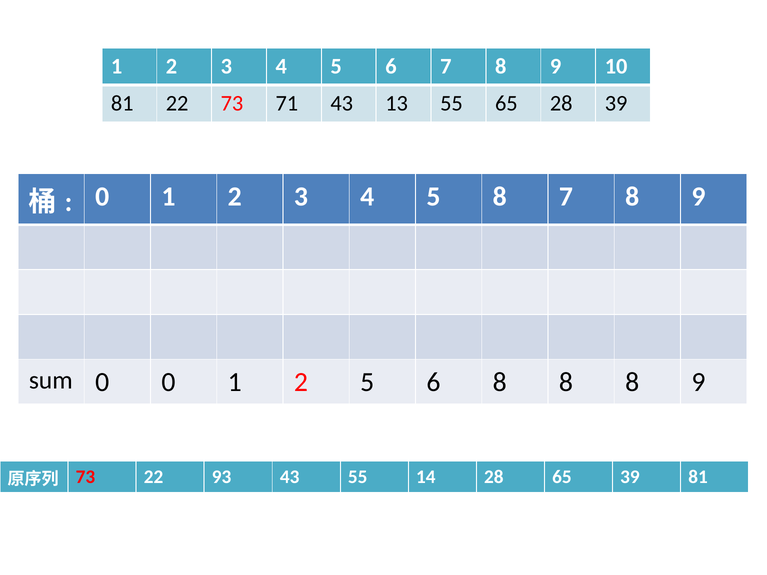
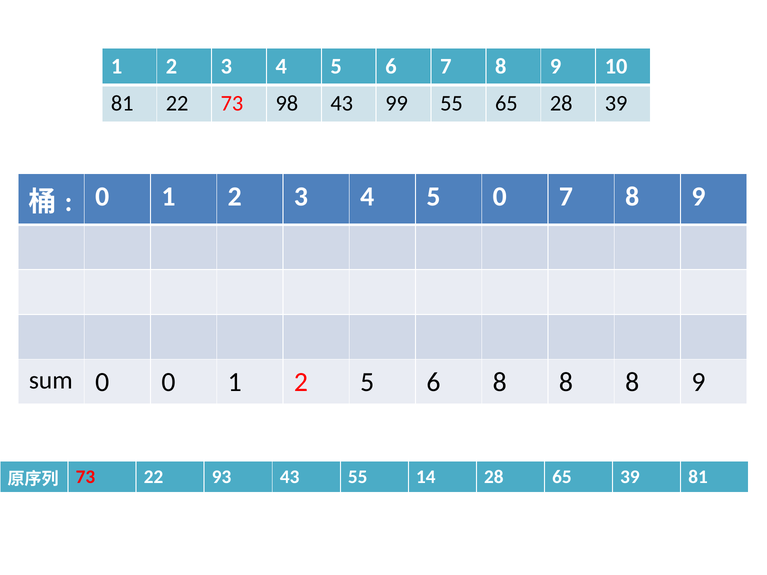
71: 71 -> 98 (287, 104)
13: 13 -> 99 (397, 104)
5 8: 8 -> 0 (500, 197)
